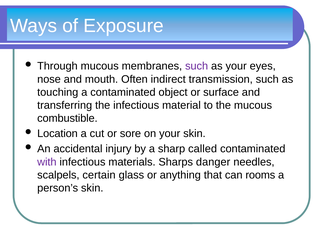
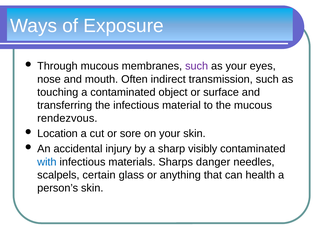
combustible: combustible -> rendezvous (67, 118)
called: called -> visibly (203, 149)
with colour: purple -> blue (47, 162)
rooms: rooms -> health (260, 175)
